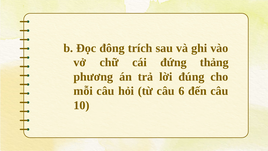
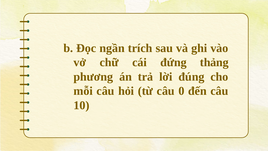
đông: đông -> ngần (112, 48)
6: 6 -> 0 (181, 91)
